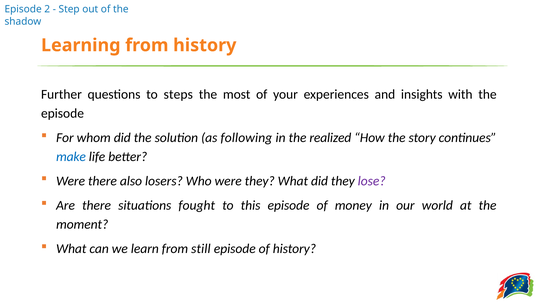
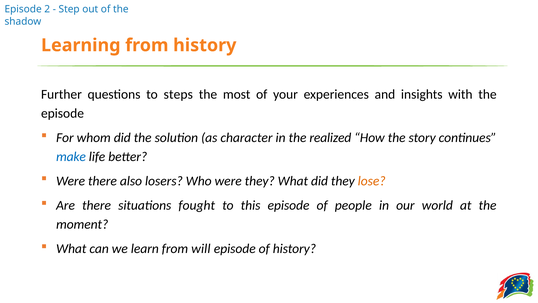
following: following -> character (246, 138)
lose colour: purple -> orange (372, 181)
money: money -> people (353, 205)
still: still -> will (201, 249)
